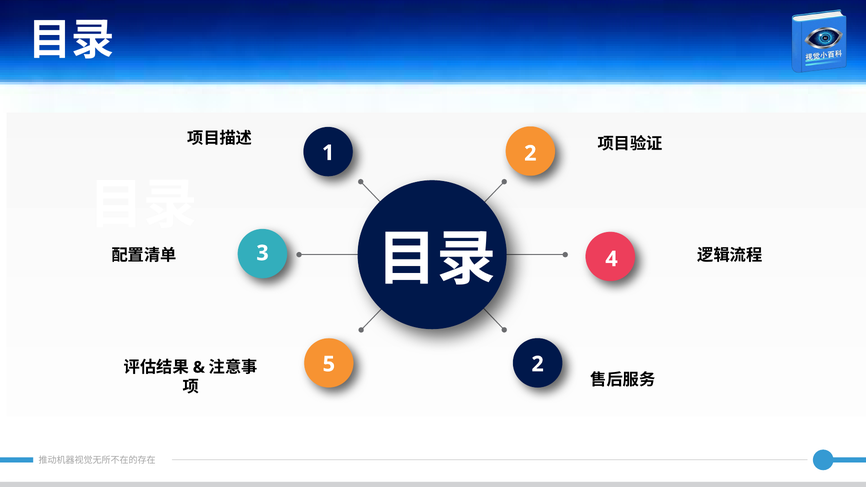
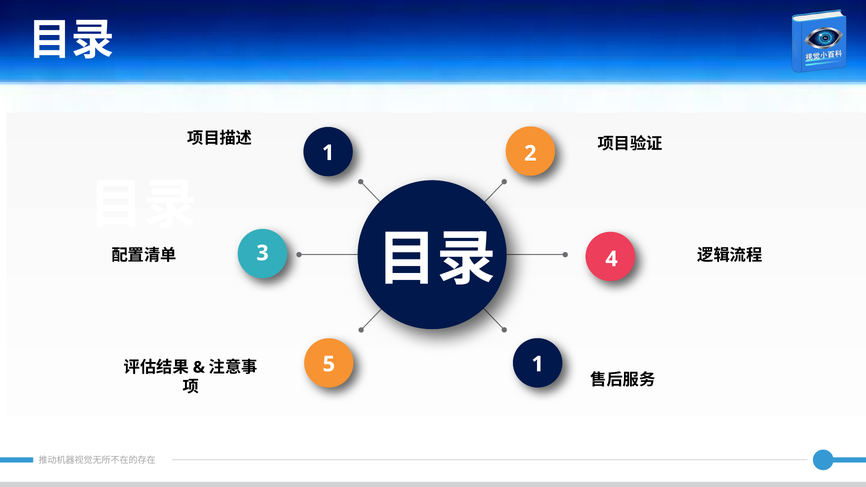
5 2: 2 -> 1 (538, 364)
